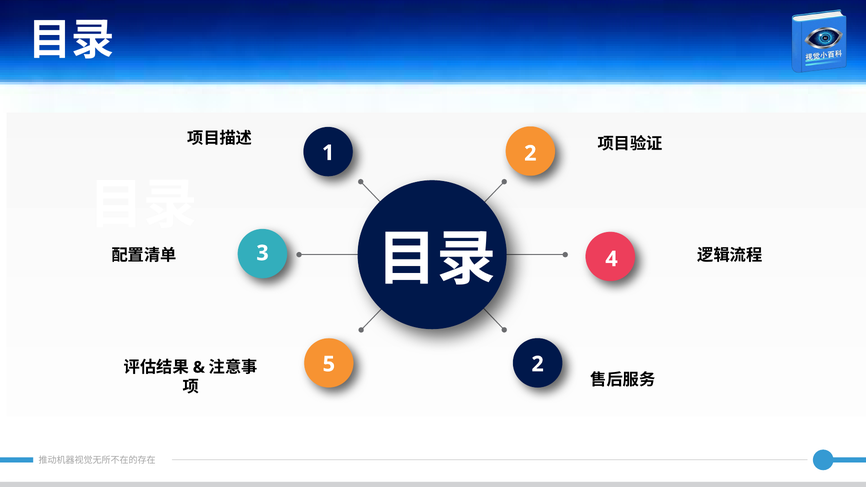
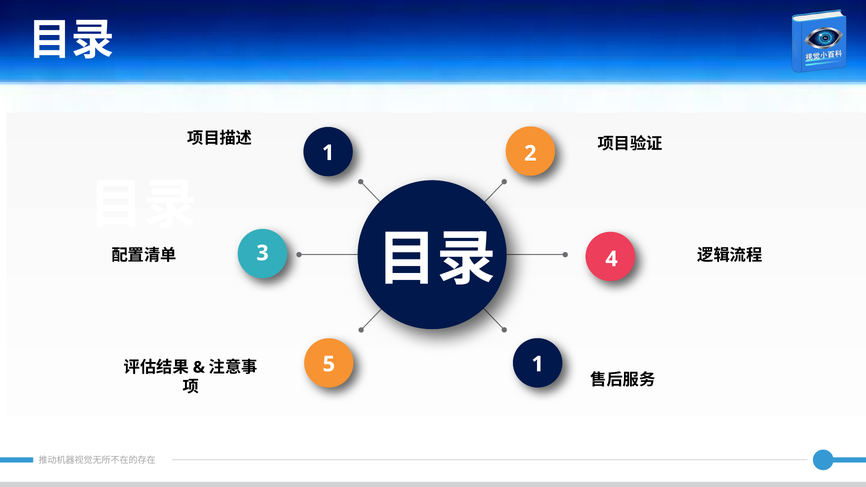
5 2: 2 -> 1 (538, 364)
